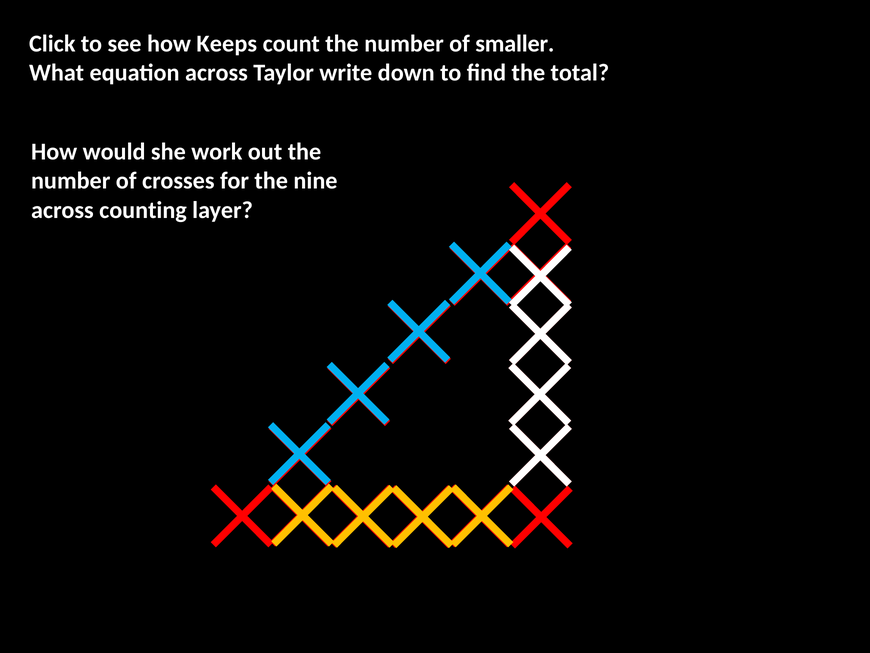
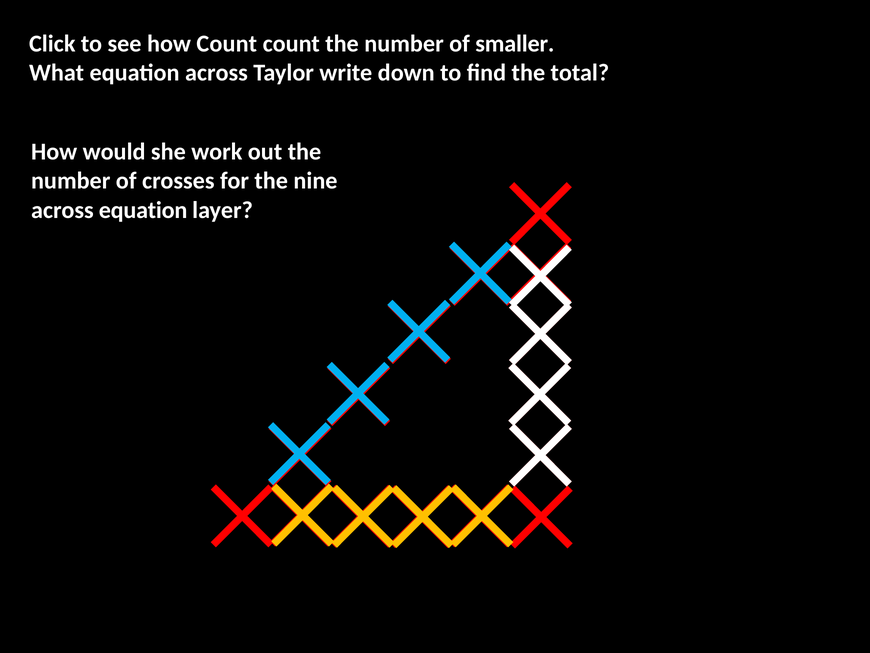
how Keeps: Keeps -> Count (227, 44)
across counting: counting -> equation (143, 210)
